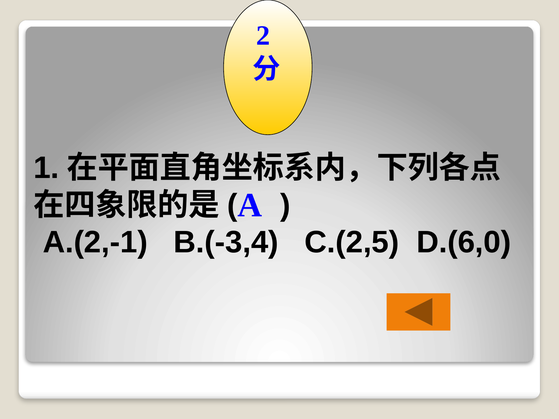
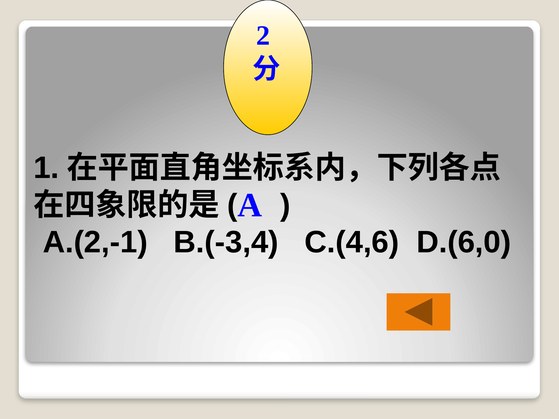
C.(2,5: C.(2,5 -> C.(4,6 (352, 242)
